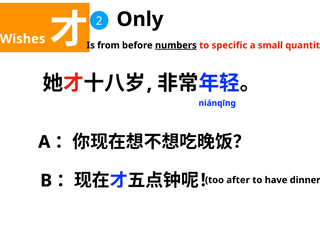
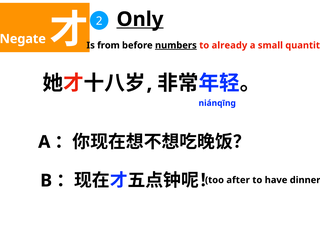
Only underline: none -> present (140, 19)
Wishes: Wishes -> Negate (23, 39)
specific: specific -> already (229, 45)
